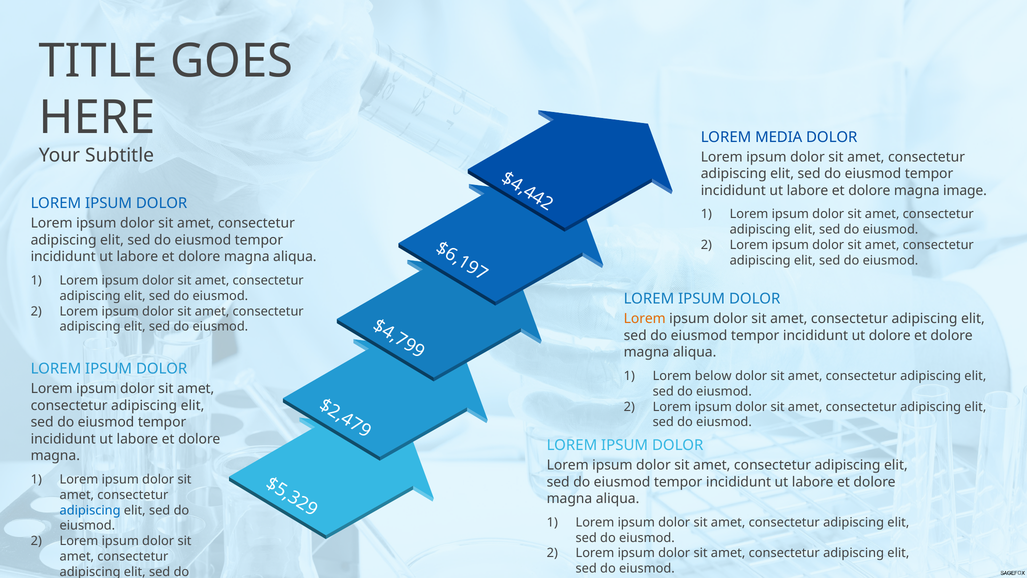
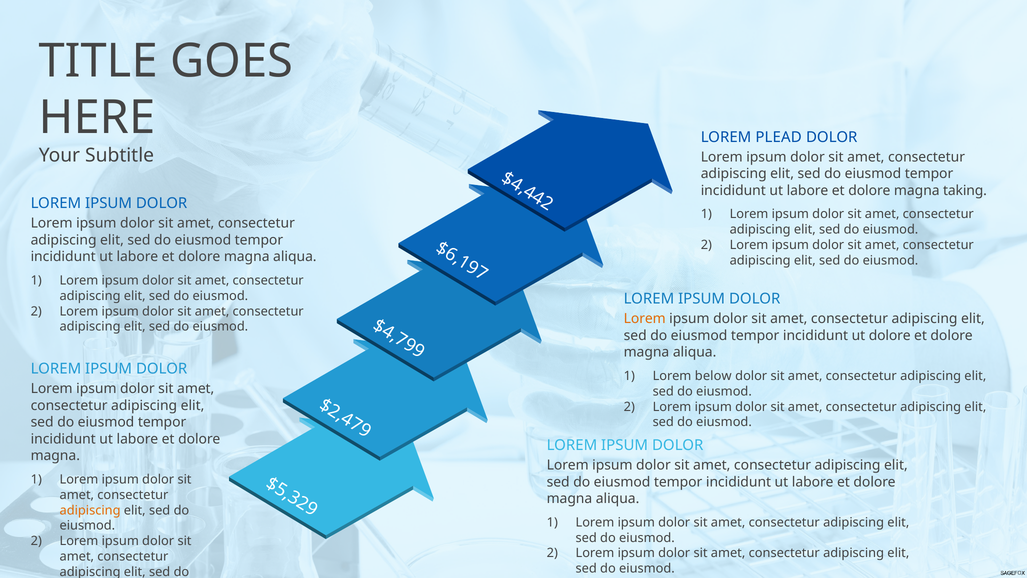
MEDIA: MEDIA -> PLEAD (779, 137)
image: image -> taking (965, 190)
adipiscing colour: blue -> orange (90, 510)
